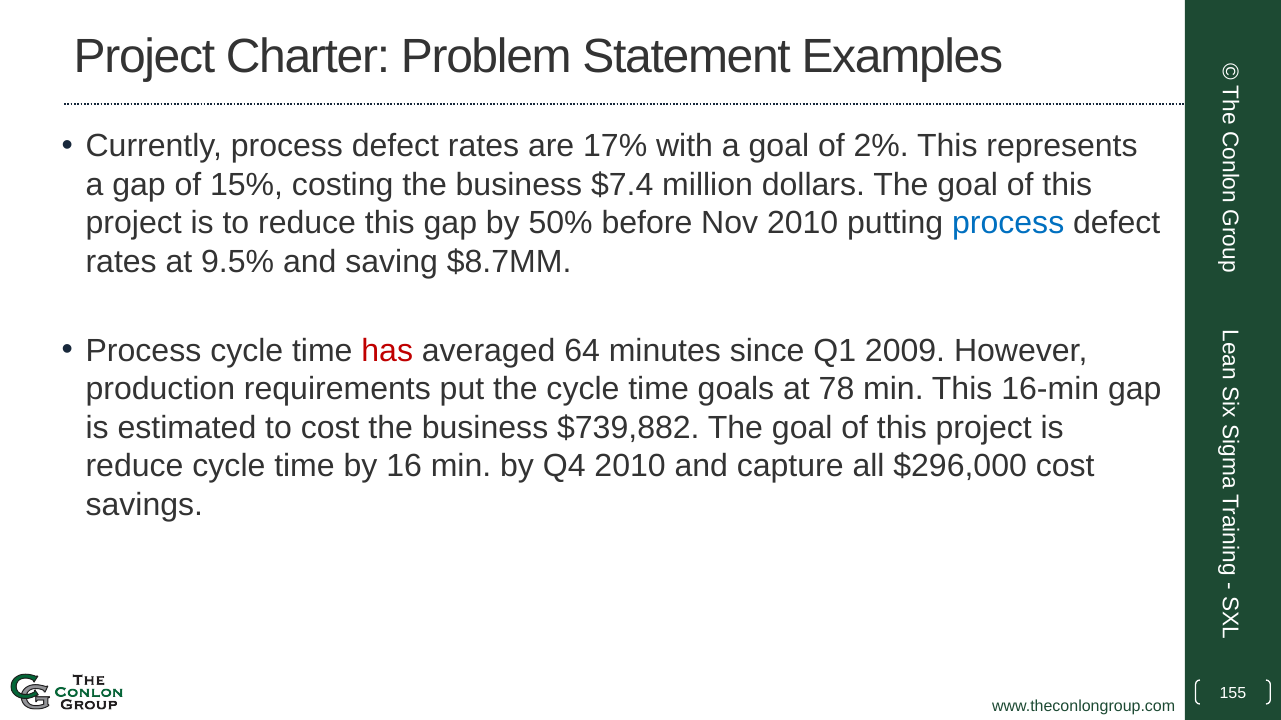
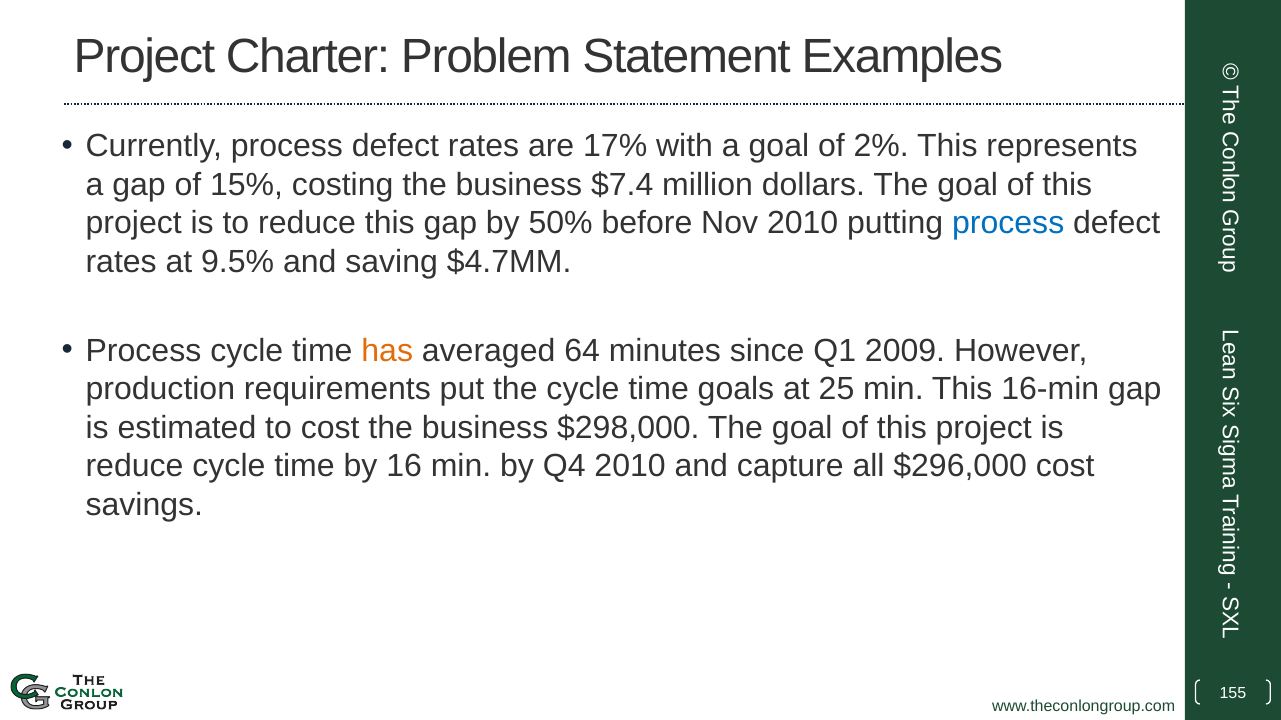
$8.7MM: $8.7MM -> $4.7MM (509, 262)
has colour: red -> orange (387, 351)
78: 78 -> 25 (837, 390)
$739,882: $739,882 -> $298,000 (628, 428)
